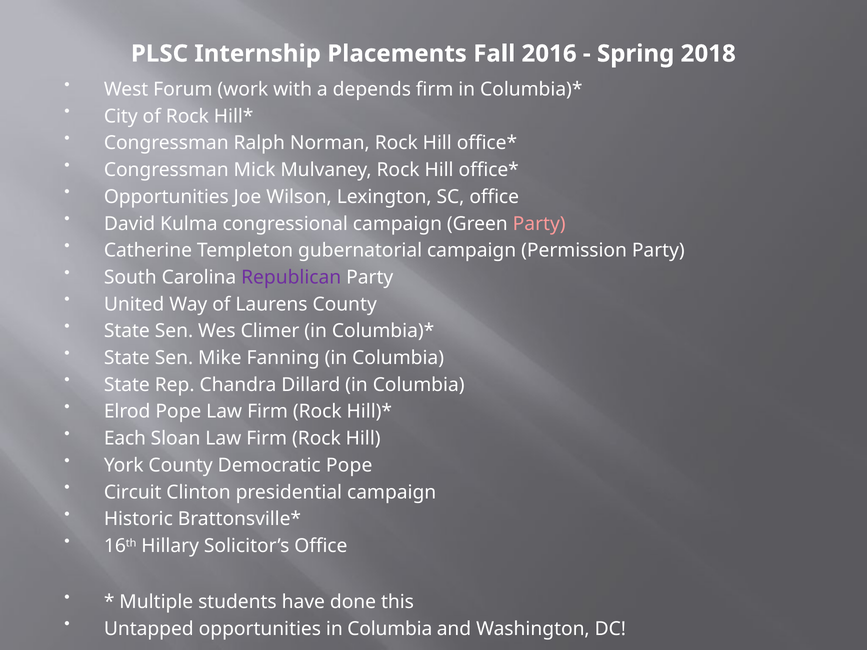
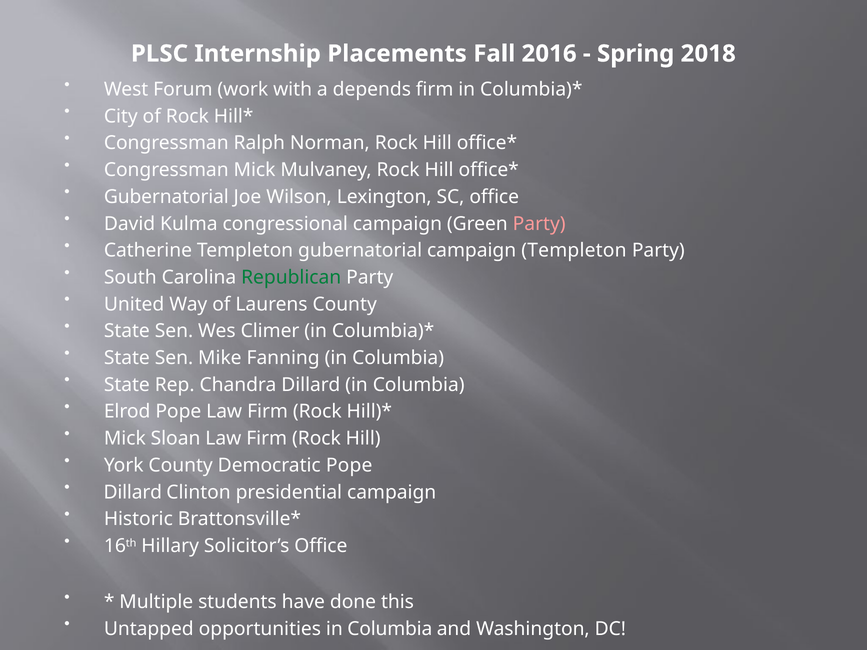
Opportunities: Opportunities -> Gubernatorial (166, 197)
campaign Permission: Permission -> Templeton (574, 251)
Republican colour: purple -> green (291, 277)
Each: Each -> Mick (125, 439)
Circuit: Circuit -> Dillard (133, 492)
